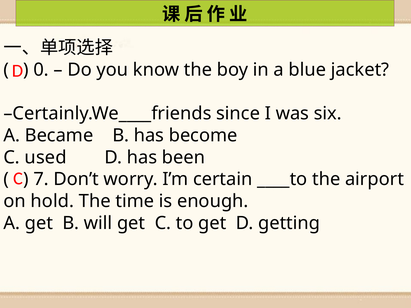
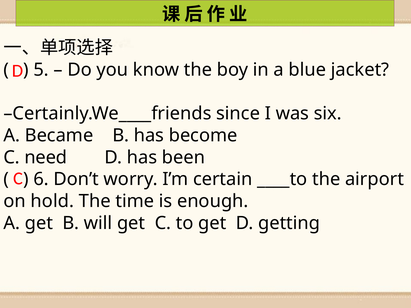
0: 0 -> 5 (41, 70)
used: used -> need (46, 157)
7: 7 -> 6 (41, 179)
